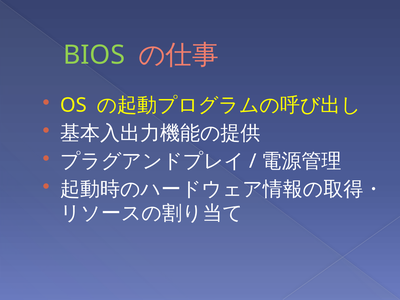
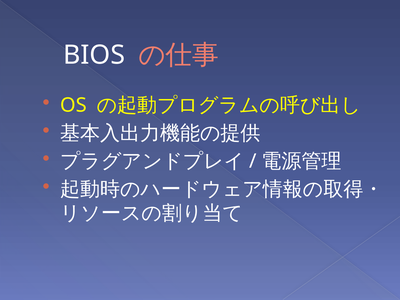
BIOS colour: light green -> white (94, 55)
